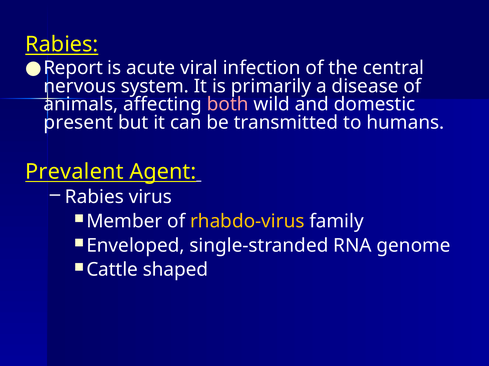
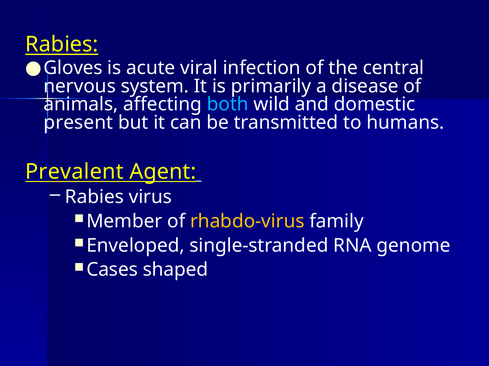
Report: Report -> Gloves (73, 68)
both colour: pink -> light blue (228, 105)
Cattle: Cattle -> Cases (112, 270)
